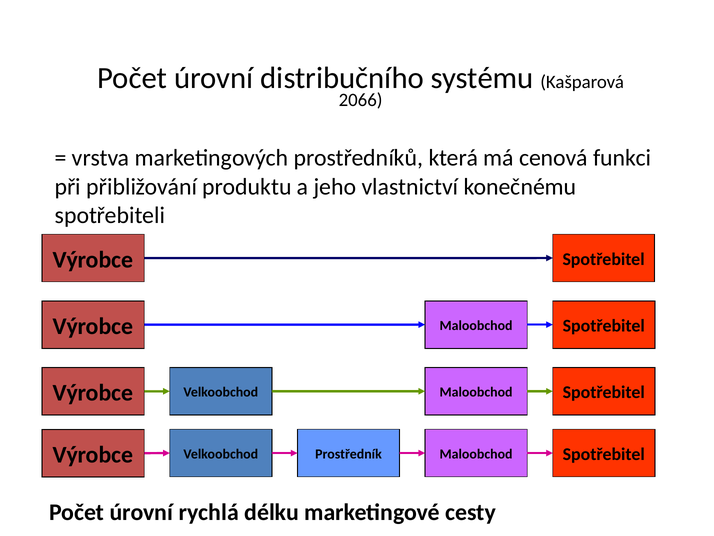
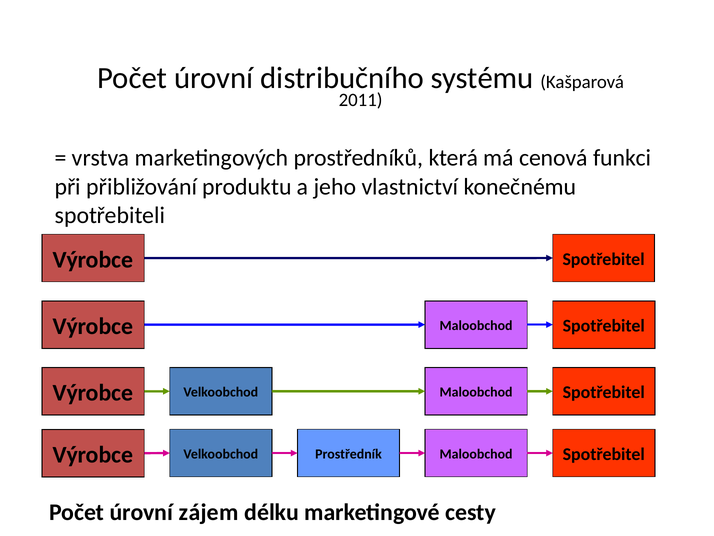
2066: 2066 -> 2011 (361, 100)
rychlá: rychlá -> zájem (209, 512)
